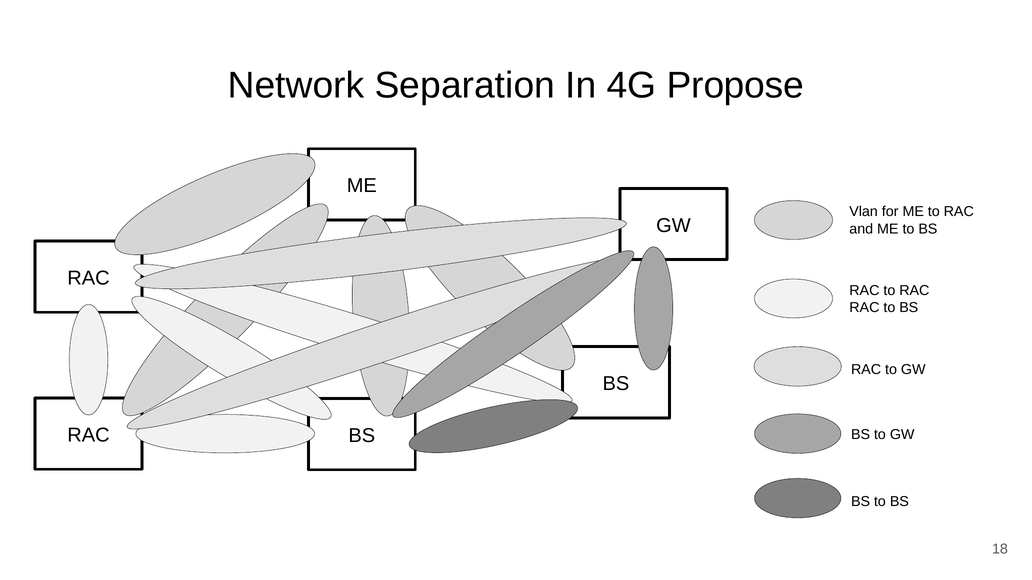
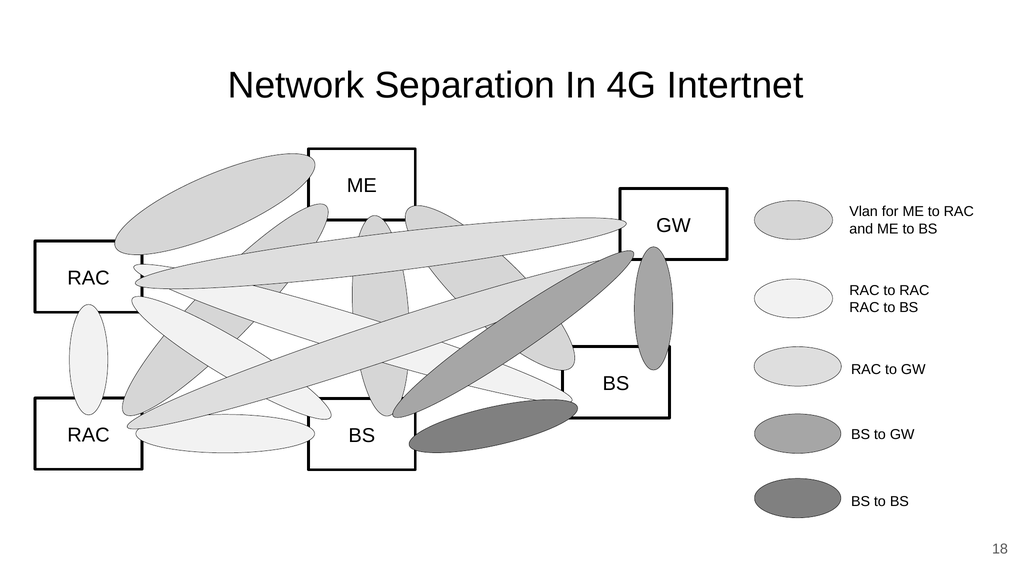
Propose: Propose -> Intertnet (735, 86)
